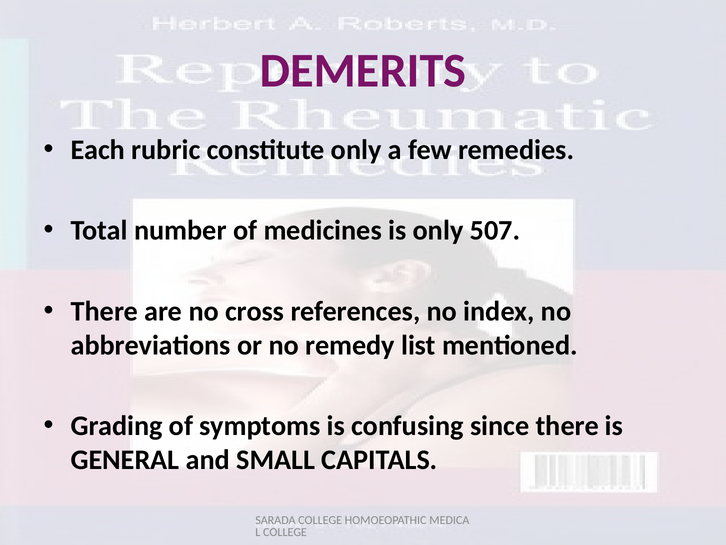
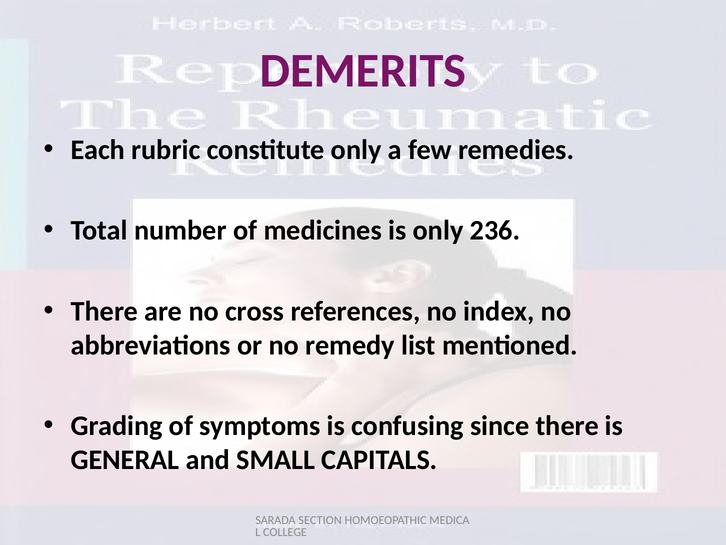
507: 507 -> 236 (495, 230)
SARADA COLLEGE: COLLEGE -> SECTION (320, 520)
